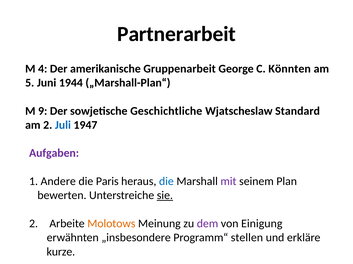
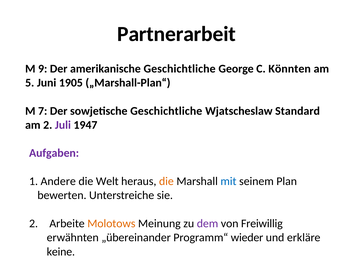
4: 4 -> 9 (43, 69)
amerikanische Gruppenarbeit: Gruppenarbeit -> Geschichtliche (180, 69)
1944: 1944 -> 1905 (71, 83)
9: 9 -> 7 (43, 111)
Juli colour: blue -> purple (63, 125)
Paris: Paris -> Welt (107, 182)
die colour: blue -> orange (166, 182)
mit colour: purple -> blue (228, 182)
sie underline: present -> none (165, 196)
Einigung: Einigung -> Freiwillig (262, 224)
„insbesondere: „insbesondere -> „übereinander (136, 238)
stellen: stellen -> wieder (247, 238)
kurze: kurze -> keine (61, 252)
